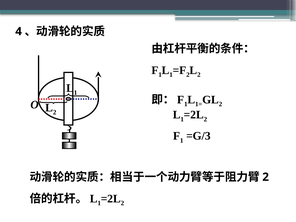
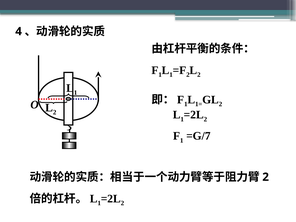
=G/3: =G/3 -> =G/7 (198, 136)
